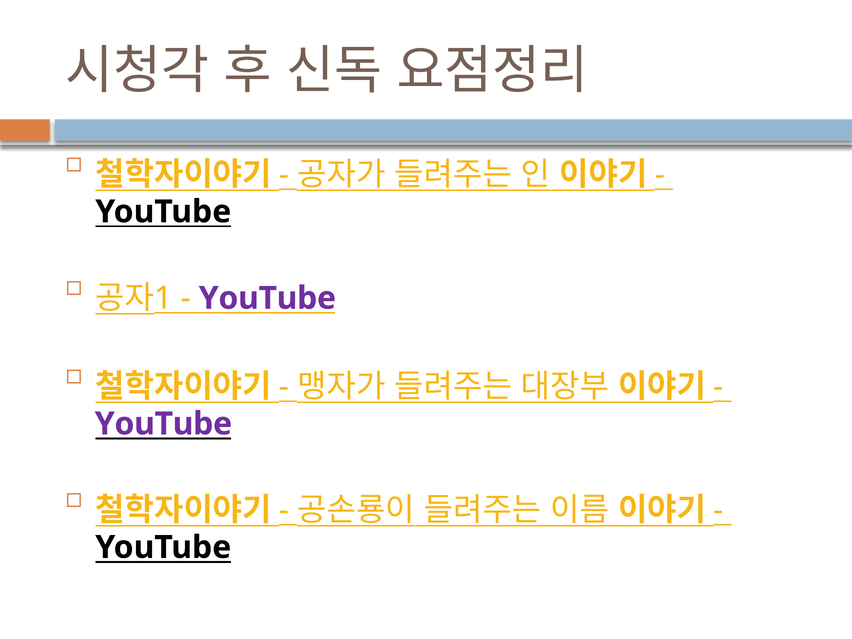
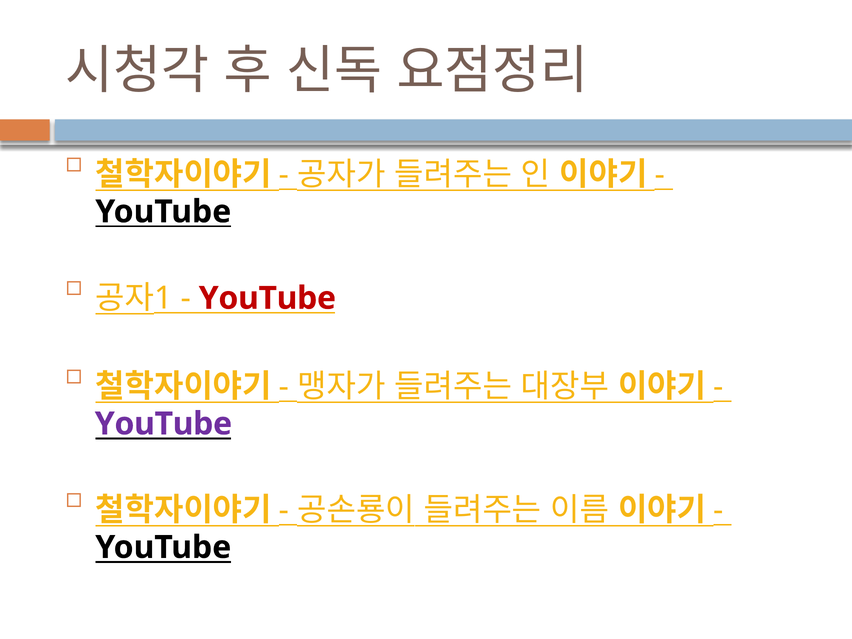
YouTube colour: purple -> red (267, 298)
